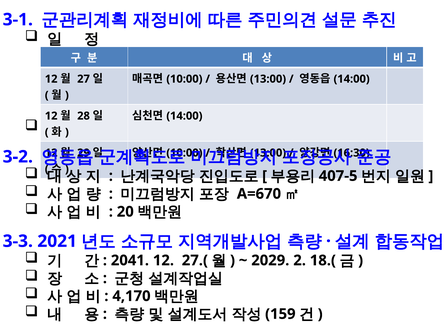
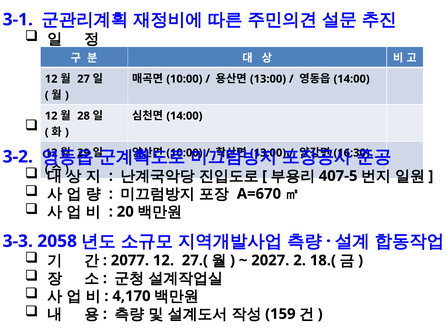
2021: 2021 -> 2058 (57, 241)
2041: 2041 -> 2077 (130, 260)
2029: 2029 -> 2027 (270, 260)
